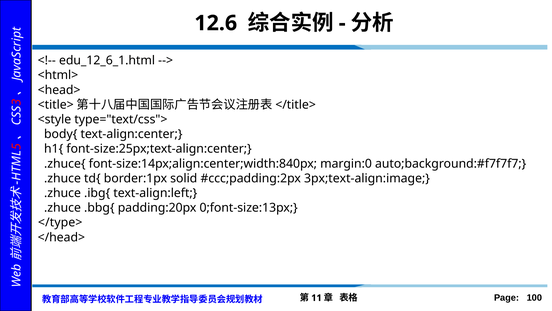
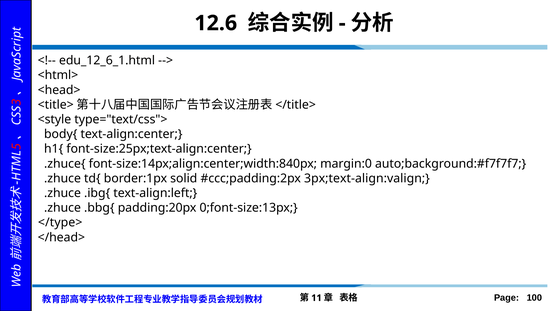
3px;text-align:image: 3px;text-align:image -> 3px;text-align:valign (367, 178)
